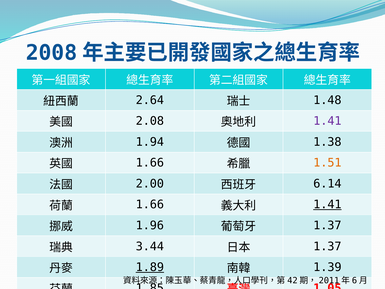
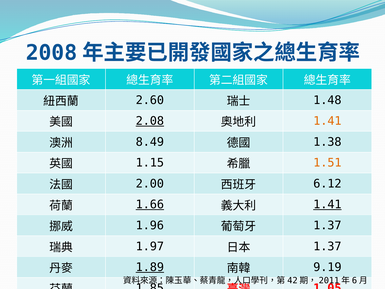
2.64: 2.64 -> 2.60 (150, 100)
2.08 underline: none -> present (150, 121)
1.41 colour: purple -> orange (327, 121)
1.94: 1.94 -> 8.49 (150, 142)
1.66: 1.66 -> 1.15 (150, 163)
6.14: 6.14 -> 6.12 (327, 184)
1.66 underline: none -> present (150, 204)
3.44: 3.44 -> 1.97 (150, 246)
1.39: 1.39 -> 9.19 (327, 267)
